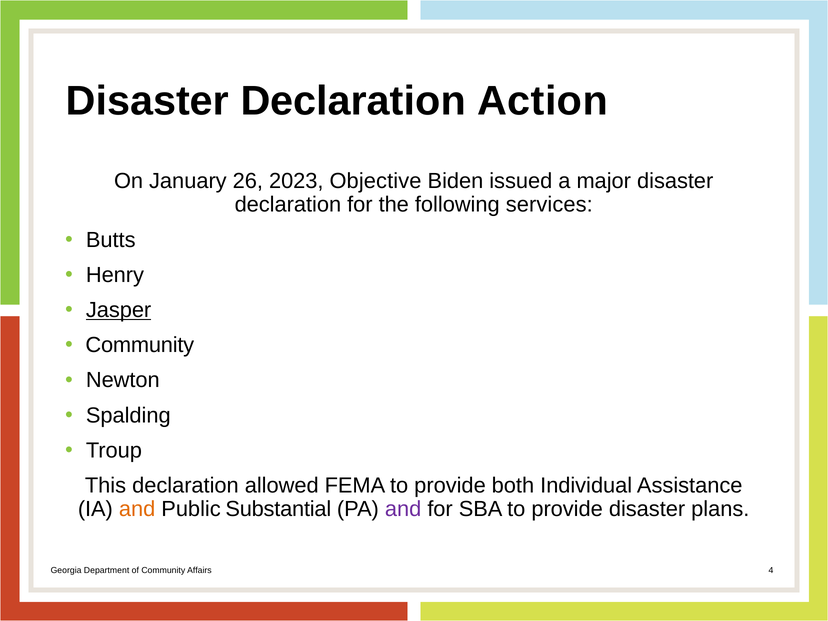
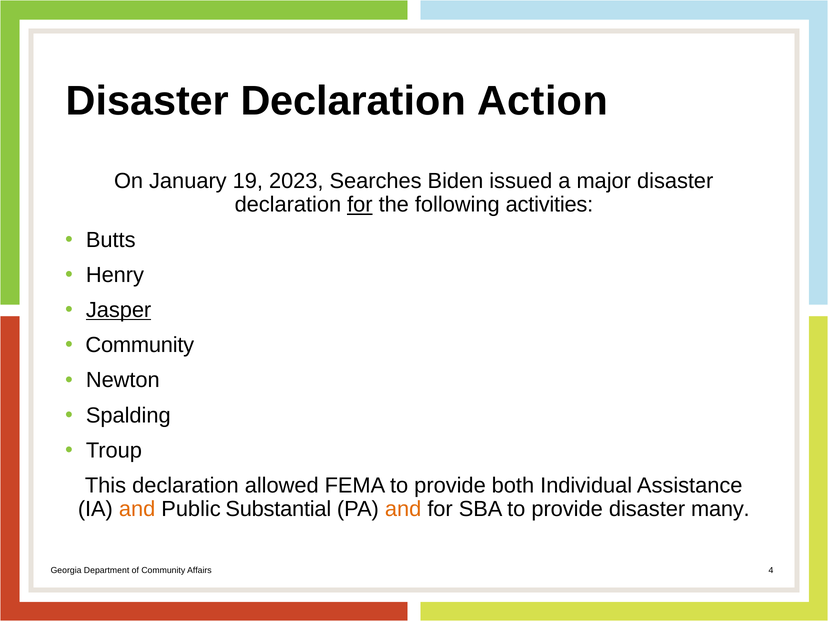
26: 26 -> 19 (248, 181)
Objective: Objective -> Searches (376, 181)
for underline: none -> present (360, 205)
services: services -> activities (549, 205)
and colour: purple -> orange (403, 509)
plans: plans -> many (720, 509)
